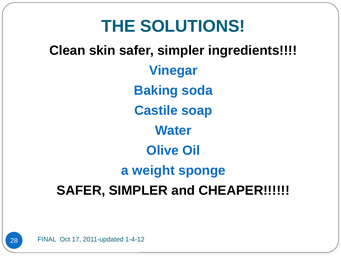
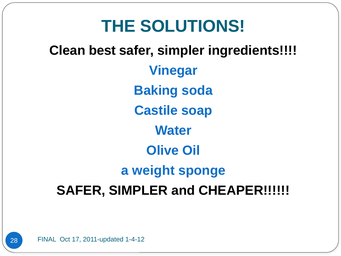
skin: skin -> best (102, 50)
